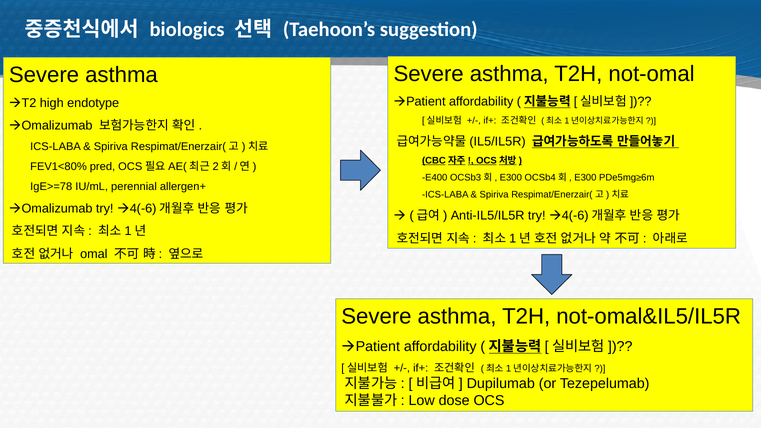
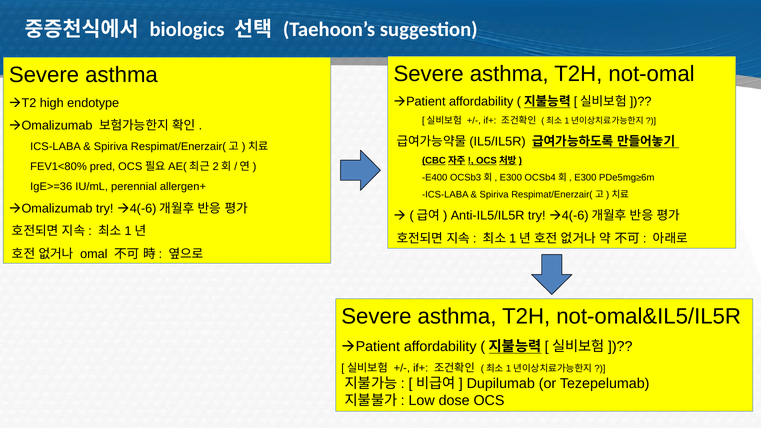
IgE>=78: IgE>=78 -> IgE>=36 (51, 186)
